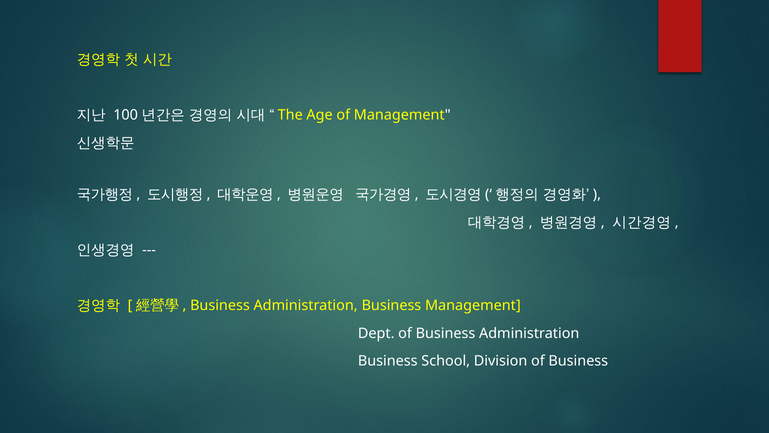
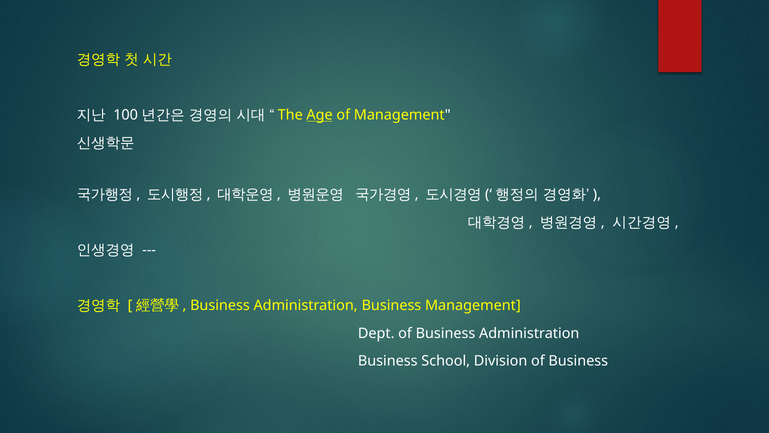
Age underline: none -> present (320, 115)
